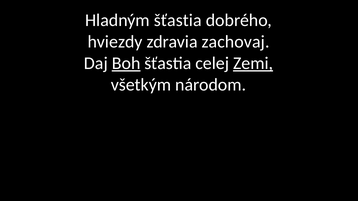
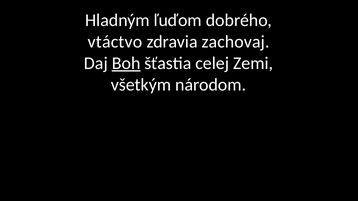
Hladným šťastia: šťastia -> ľuďom (178, 20)
hviezdy: hviezdy -> vtáctvo (115, 42)
Zemi underline: present -> none (253, 63)
